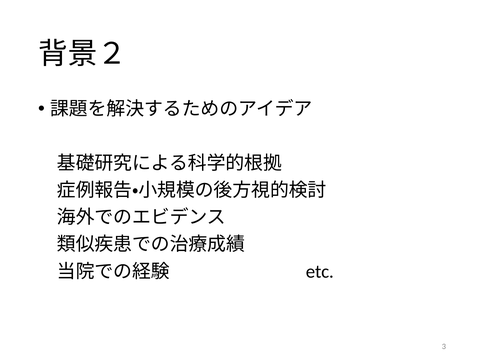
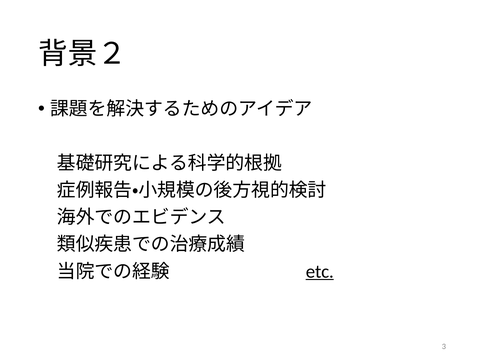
etc underline: none -> present (320, 271)
